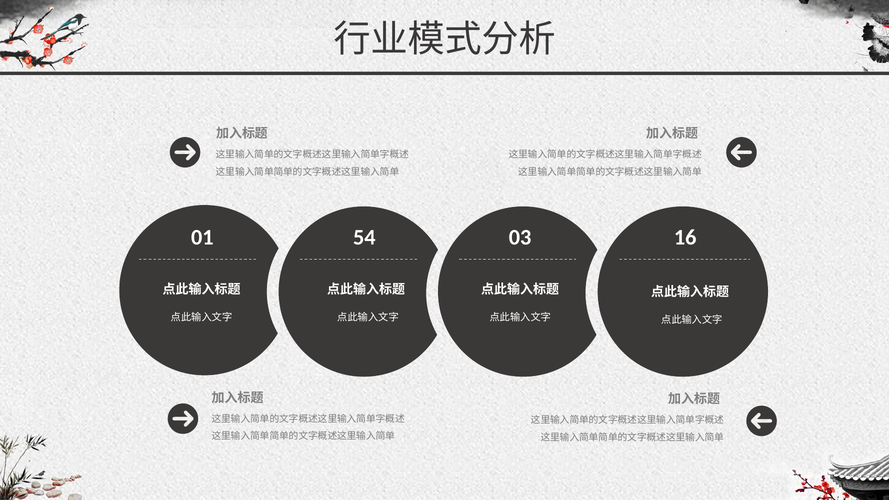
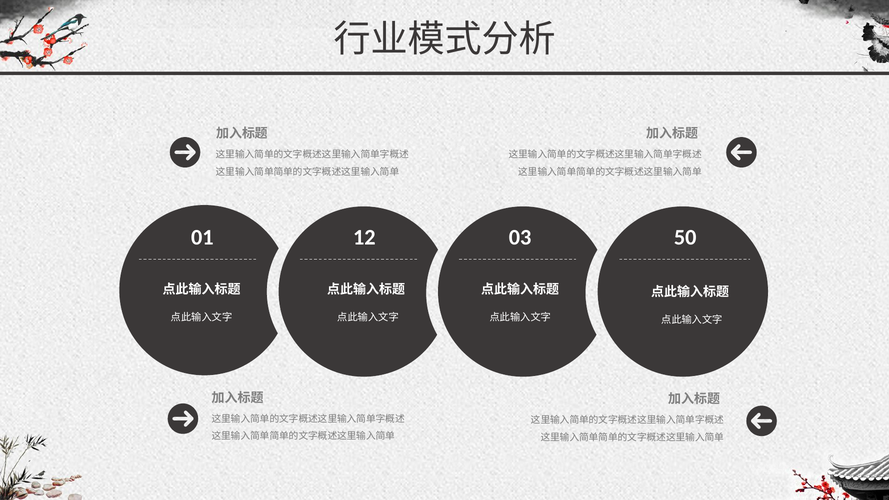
54: 54 -> 12 (364, 238)
16: 16 -> 50 (685, 238)
